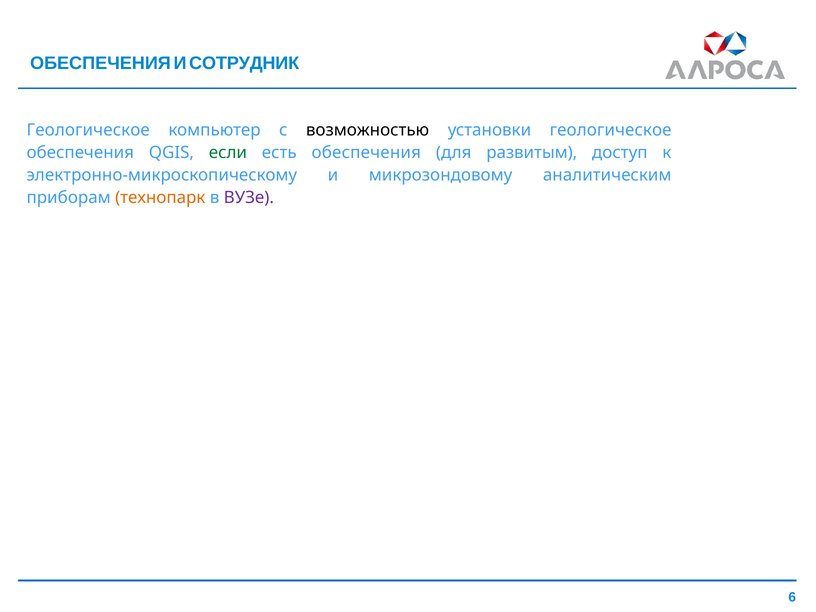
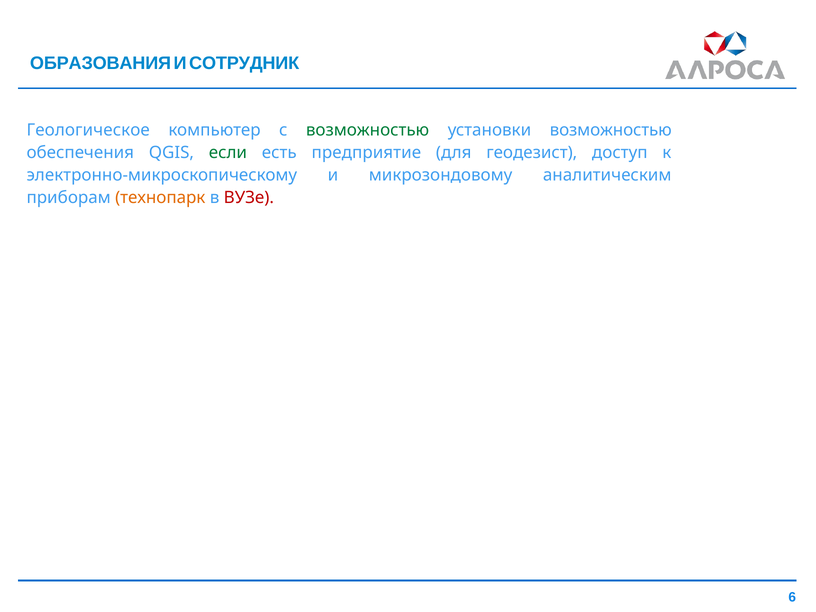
ОБЕСПЕЧЕНИЯ: ОБЕСПЕЧЕНИЯ -> ОБРАЗОВАНИЯ (101, 63)
возможностью colour: black -> green (368, 130)
установки геологическое: геологическое -> возможностью (611, 130)
есть обеспечения: обеспечения -> предприятие (366, 153)
развитым: развитым -> геодезист (532, 153)
ВУЗе colour: purple -> red (249, 198)
